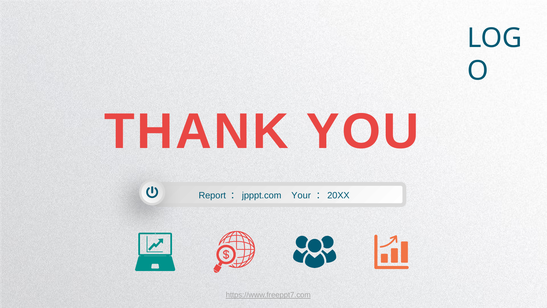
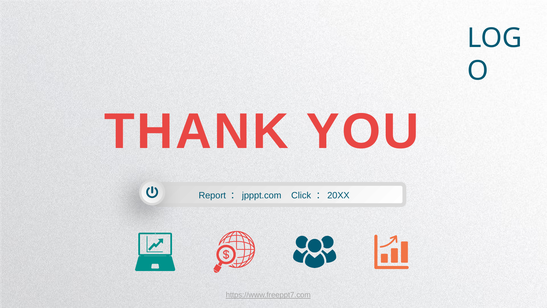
Your: Your -> Click (301, 195)
